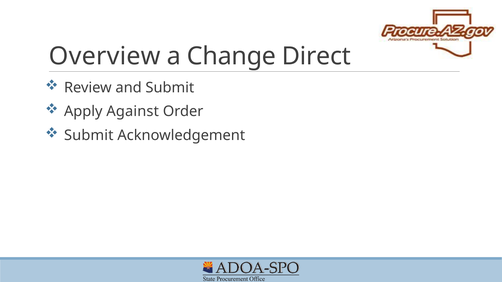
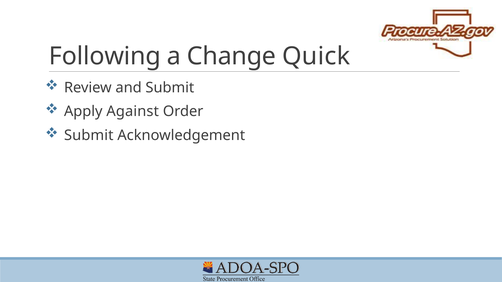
Overview: Overview -> Following (105, 56)
Direct: Direct -> Quick (316, 56)
